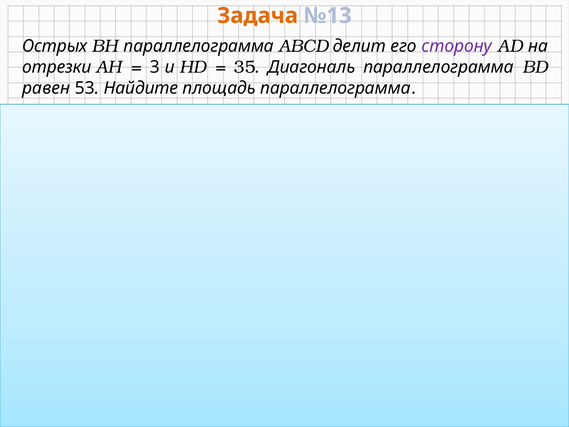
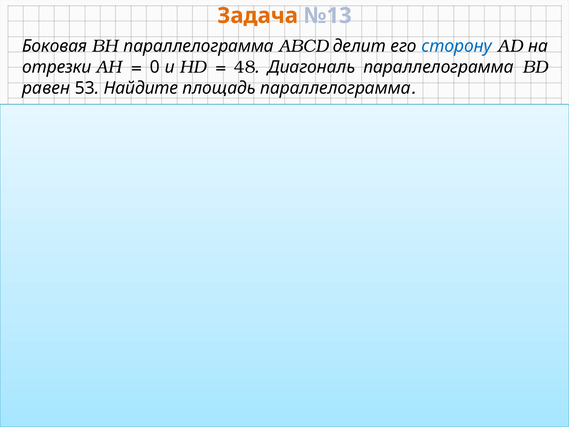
Острых: Острых -> Боковая (55, 46)
сторону colour: purple -> blue (457, 46)
3: 3 -> 0 (155, 67)
35: 35 -> 48 (245, 67)
